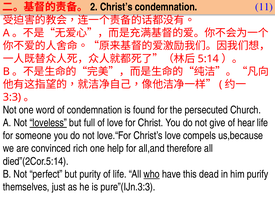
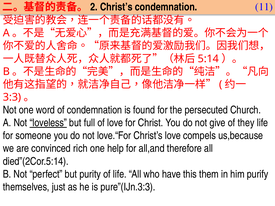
hear: hear -> they (246, 123)
who underline: present -> none (152, 174)
dead: dead -> them (209, 174)
